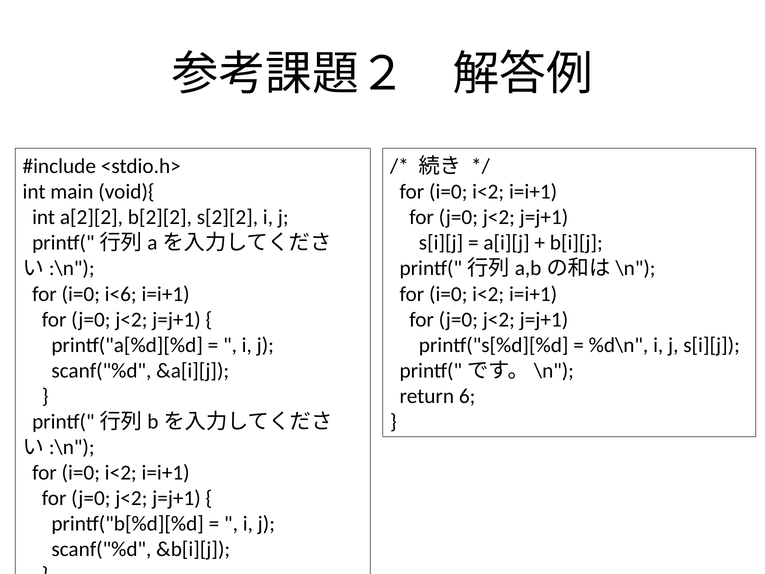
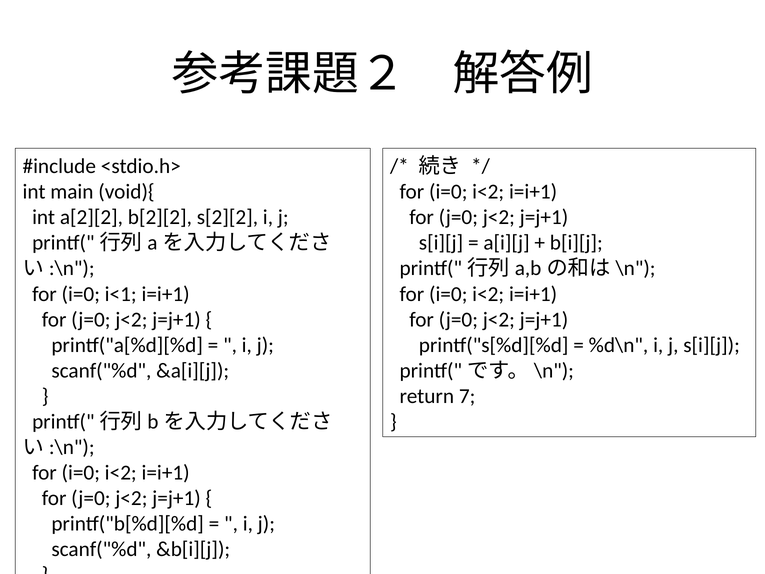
i<6: i<6 -> i<1 (121, 294)
6: 6 -> 7 (467, 396)
